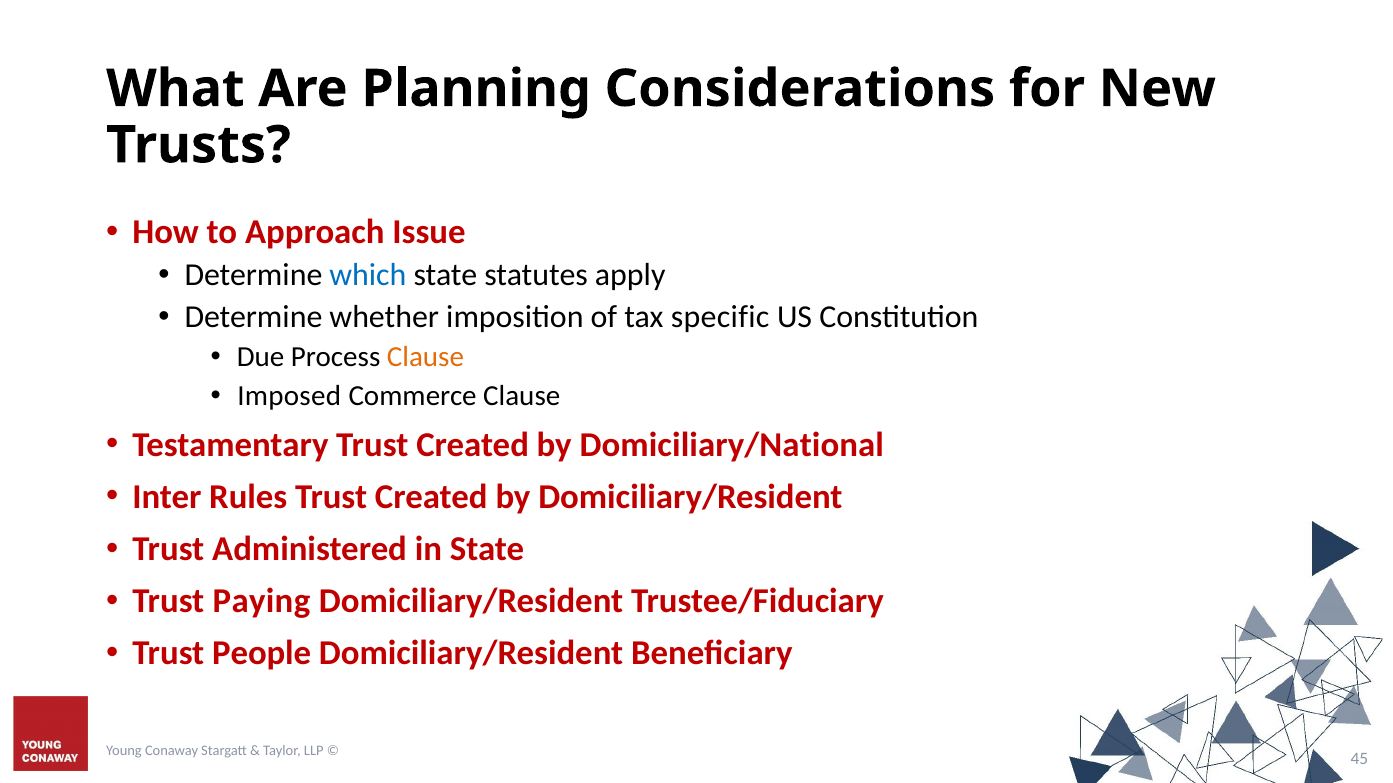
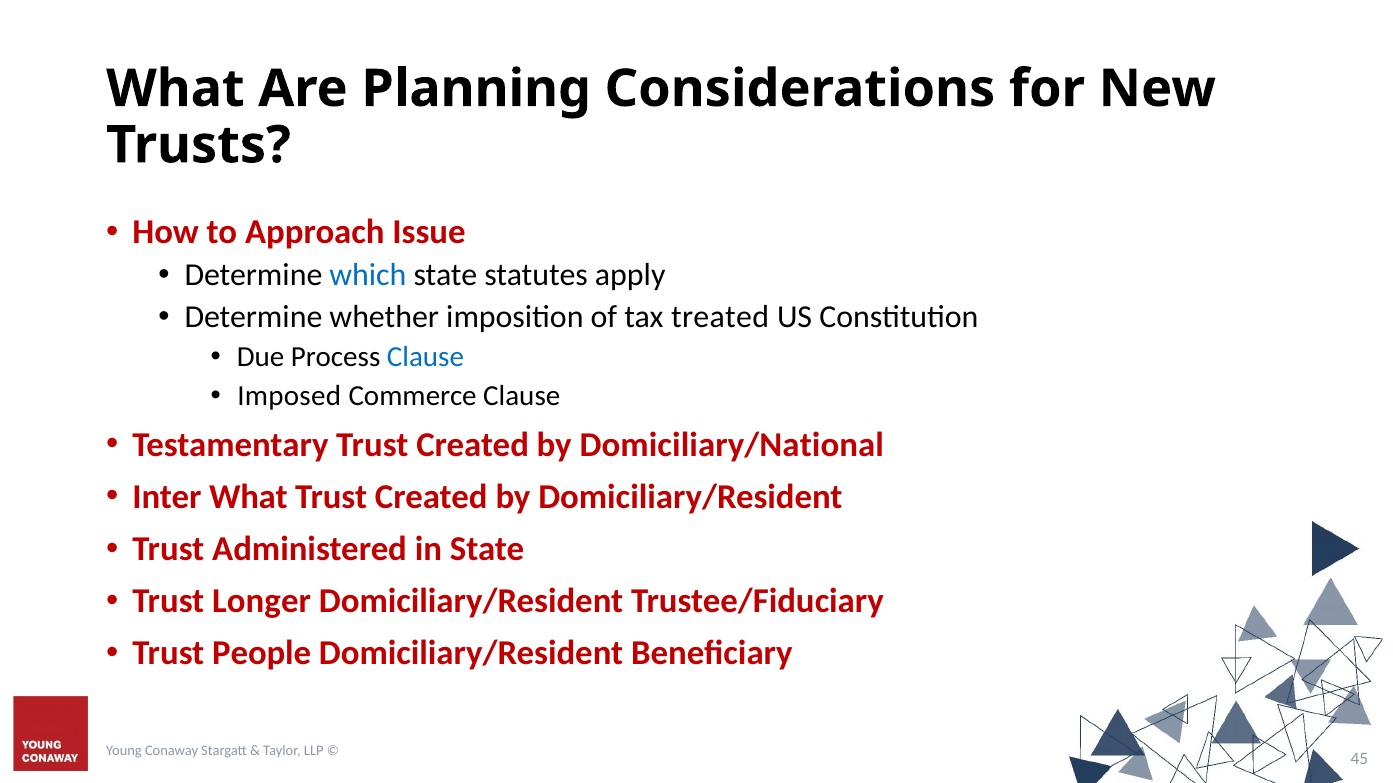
specific: specific -> treated (720, 317)
Clause colour: orange -> blue (425, 358)
Inter Rules: Rules -> What (248, 497)
Paying: Paying -> Longer (262, 601)
